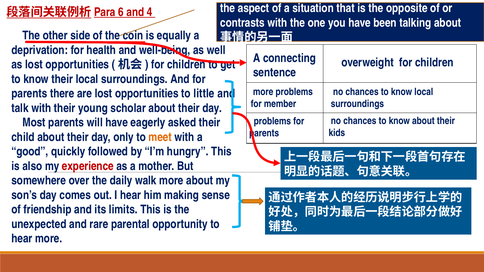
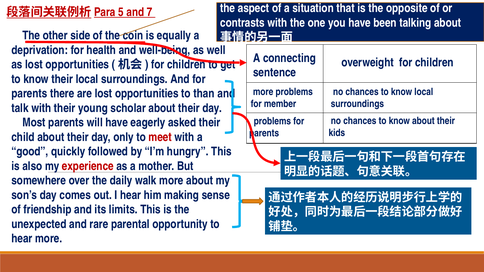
6: 6 -> 5 (121, 12)
4: 4 -> 7 (150, 12)
little: little -> than (204, 94)
meet colour: orange -> red (160, 137)
